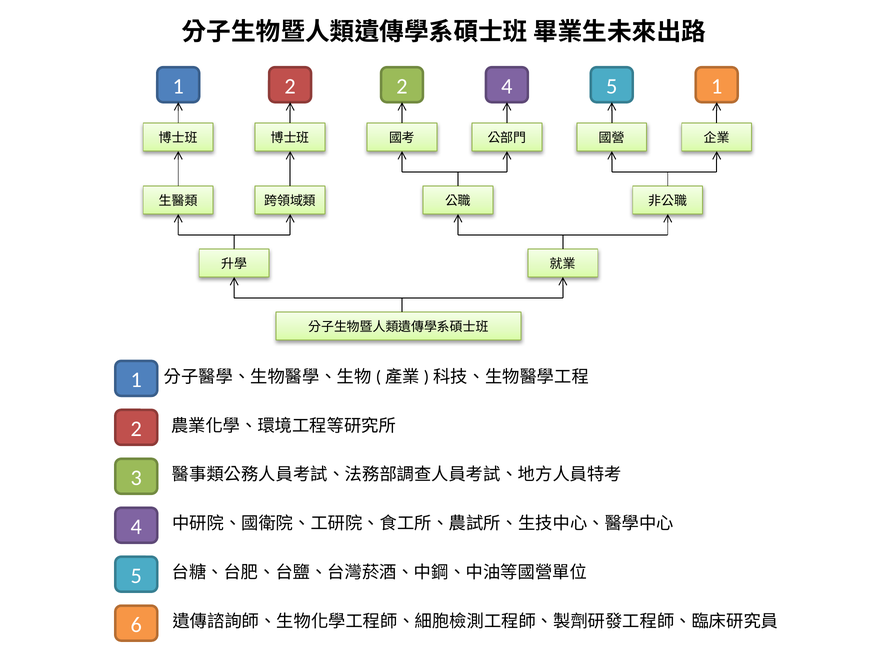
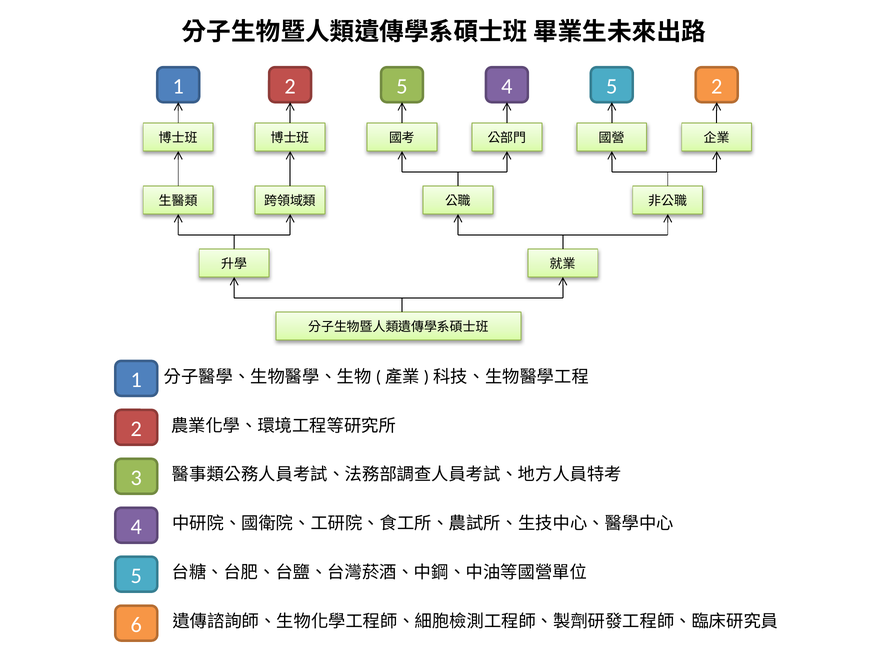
2 2: 2 -> 5 (402, 86)
5 1: 1 -> 2 (717, 86)
